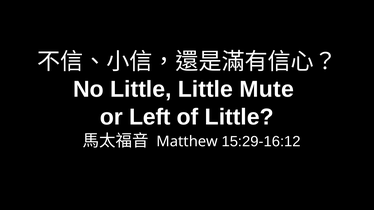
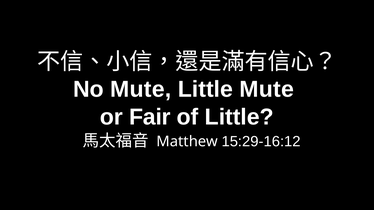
No Little: Little -> Mute (141, 90)
Left: Left -> Fair (150, 117)
